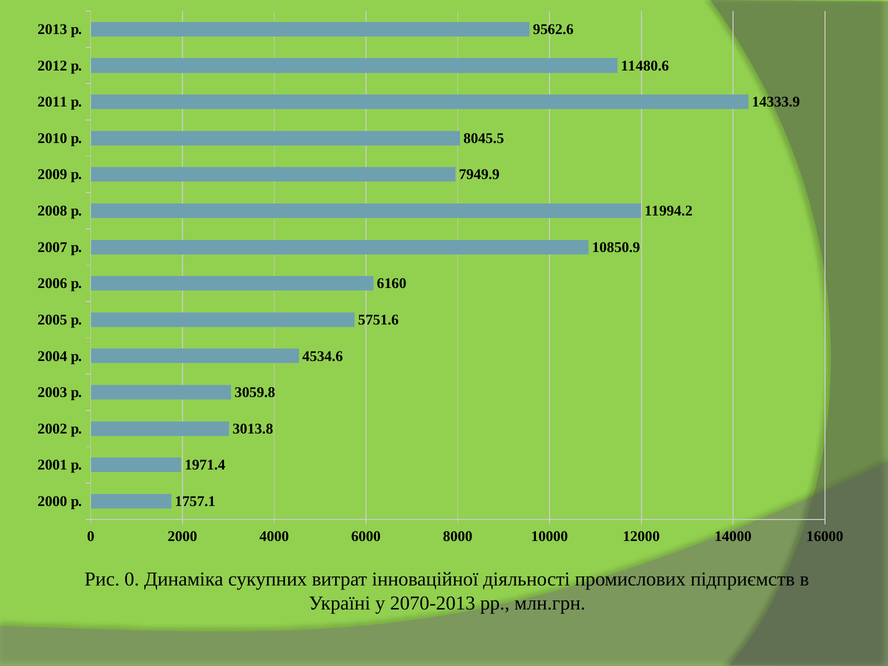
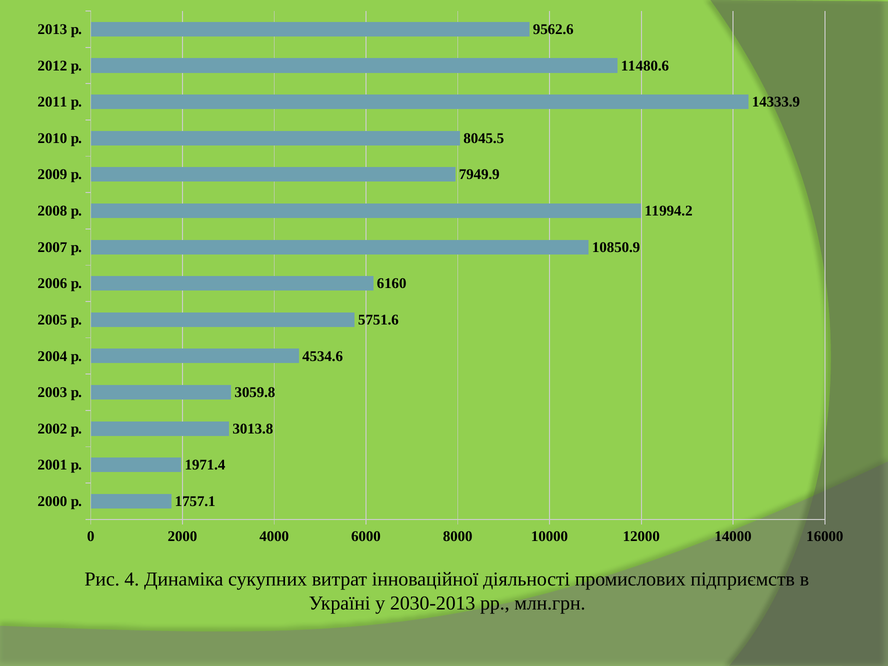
Рис 0: 0 -> 4 (132, 579)
2070-2013: 2070-2013 -> 2030-2013 (433, 603)
